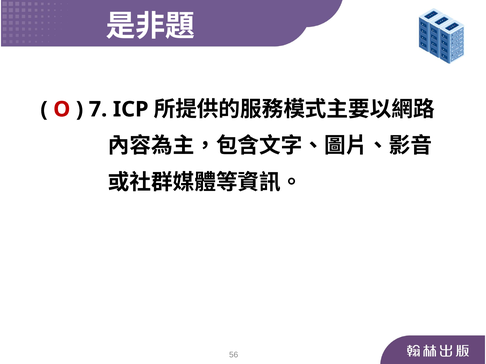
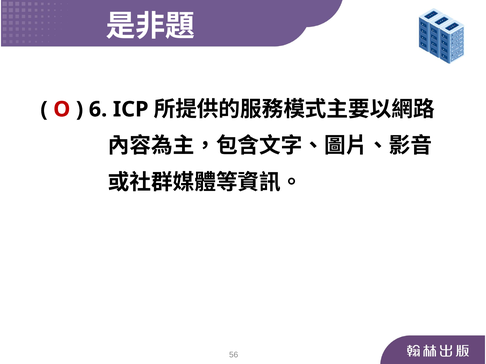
7: 7 -> 6 (98, 109)
